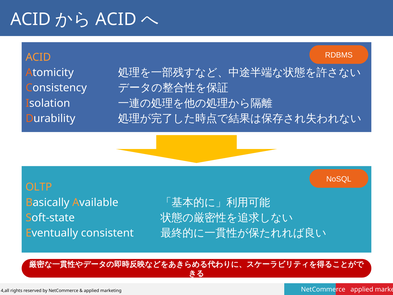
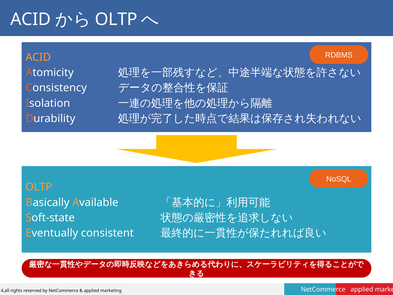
ACID: ACID -> OLTP (116, 19)
